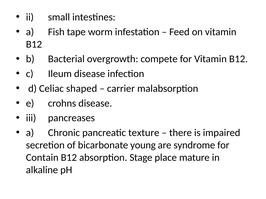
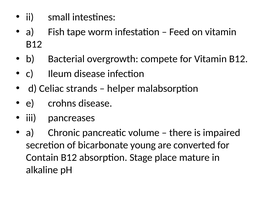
shaped: shaped -> strands (82, 89)
carrier: carrier -> helper (121, 89)
texture: texture -> volume (144, 133)
syndrome: syndrome -> converted (194, 145)
